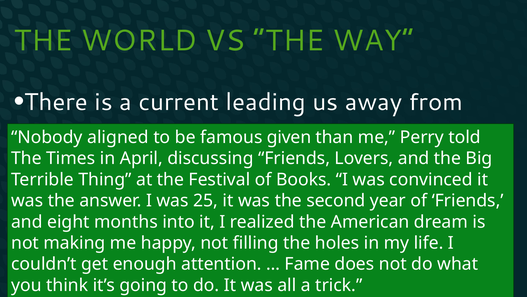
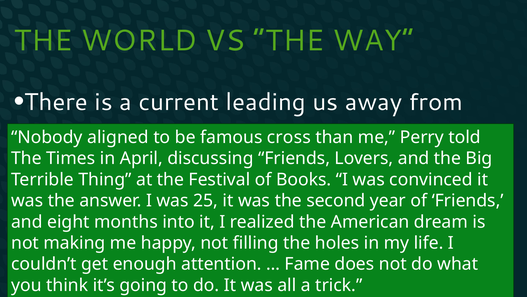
given: given -> cross (289, 137)
